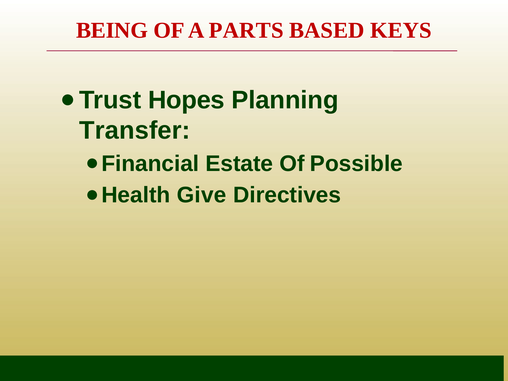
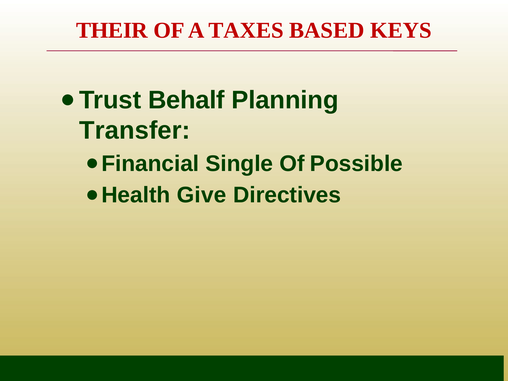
BEING: BEING -> THEIR (112, 30)
PARTS: PARTS -> TAXES (246, 30)
Hopes: Hopes -> Behalf (186, 100)
Estate: Estate -> Single (239, 164)
